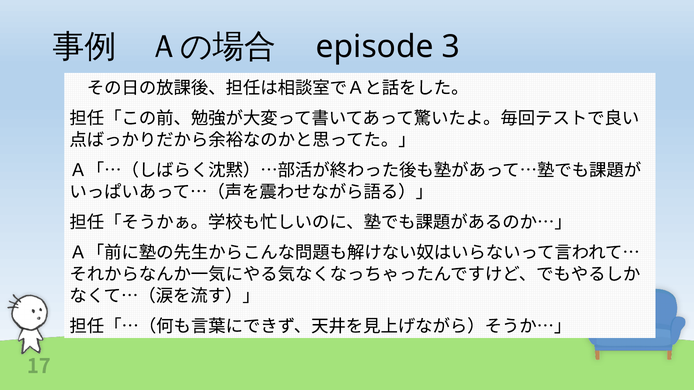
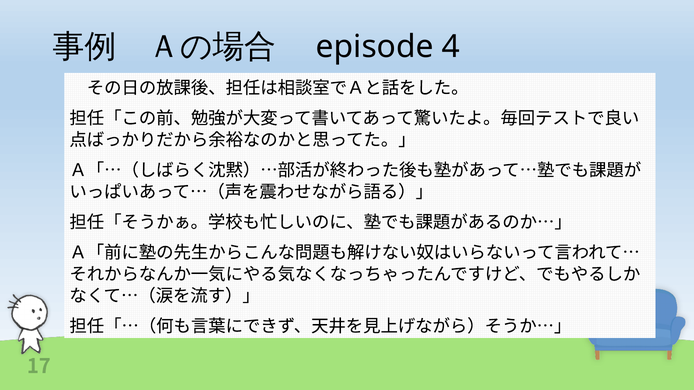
3: 3 -> 4 (451, 47)
